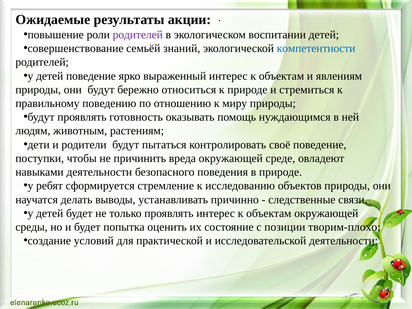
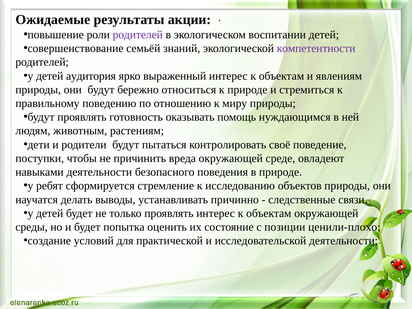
компетентности colour: blue -> purple (316, 48)
детей поведение: поведение -> аудитория (91, 76)
творим-плохо: творим-плохо -> ценили-плохо (344, 227)
